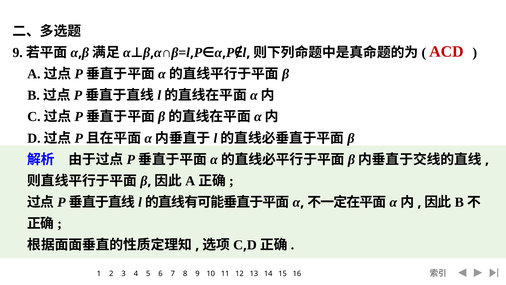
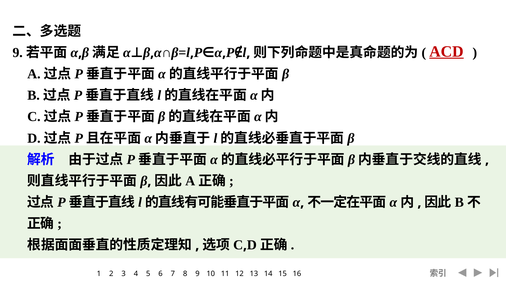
ACD underline: none -> present (446, 51)
